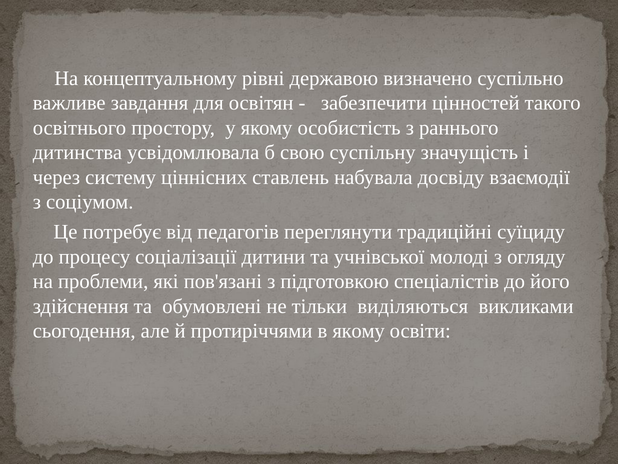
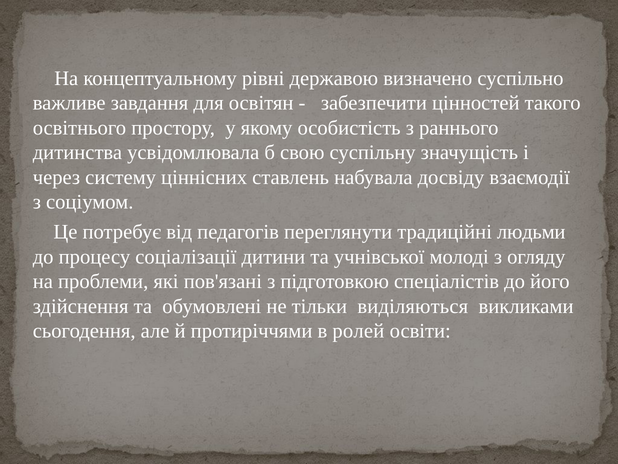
суїциду: суїциду -> людьми (531, 232)
в якому: якому -> ролей (358, 331)
